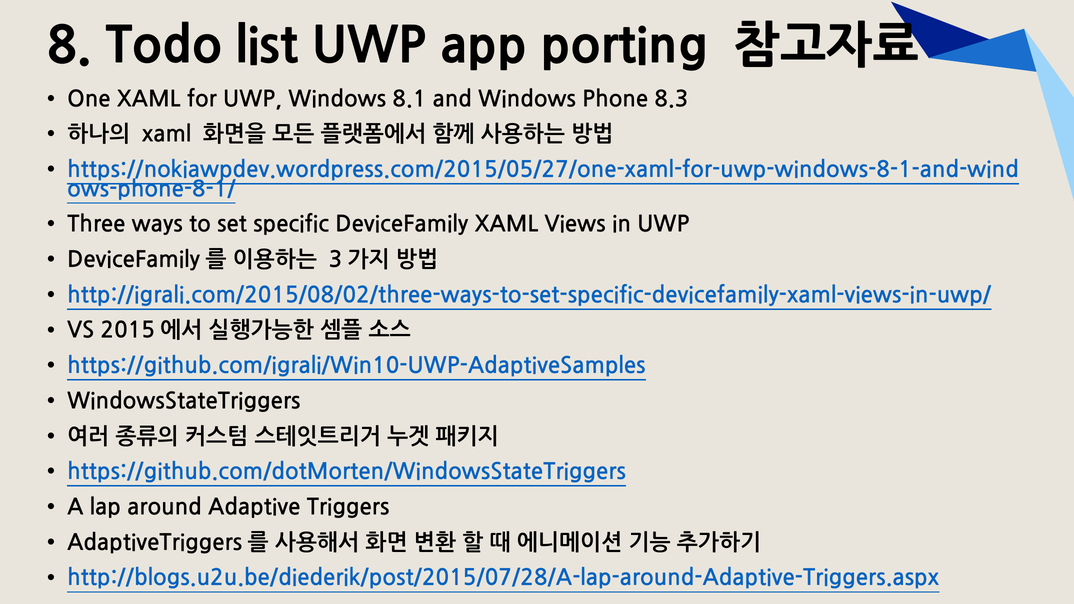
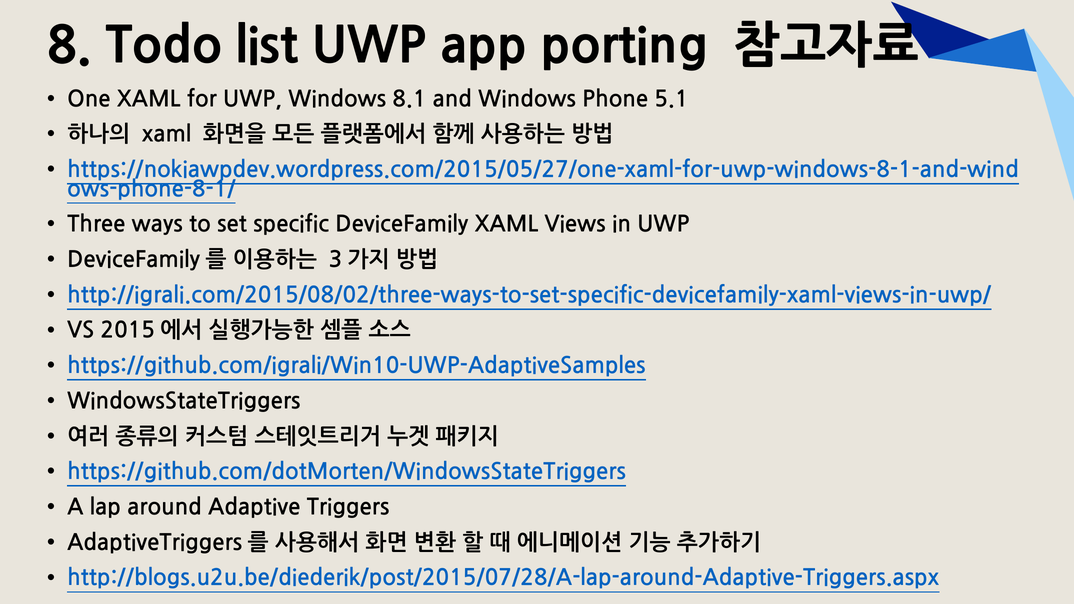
8.3: 8.3 -> 5.1 (671, 99)
